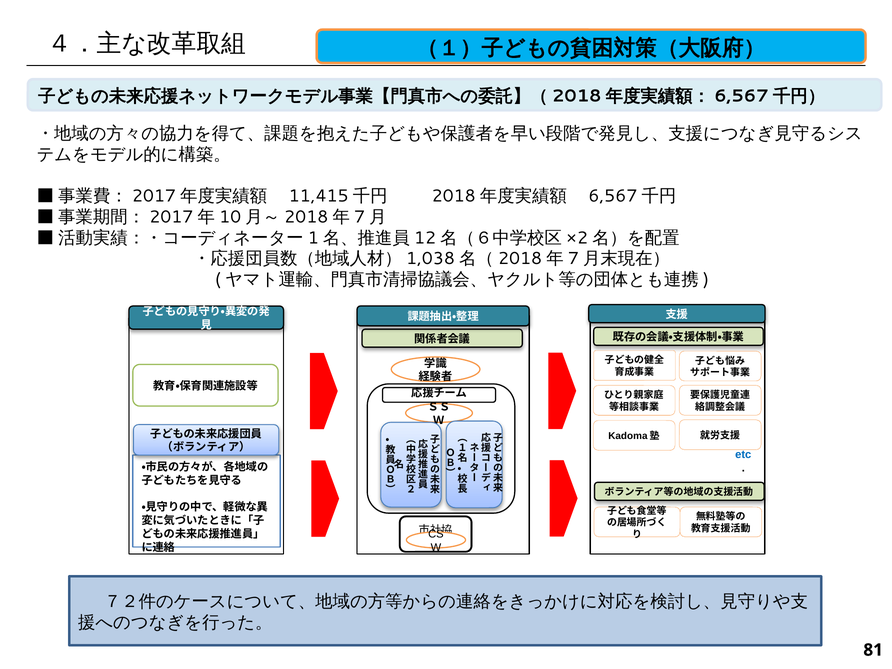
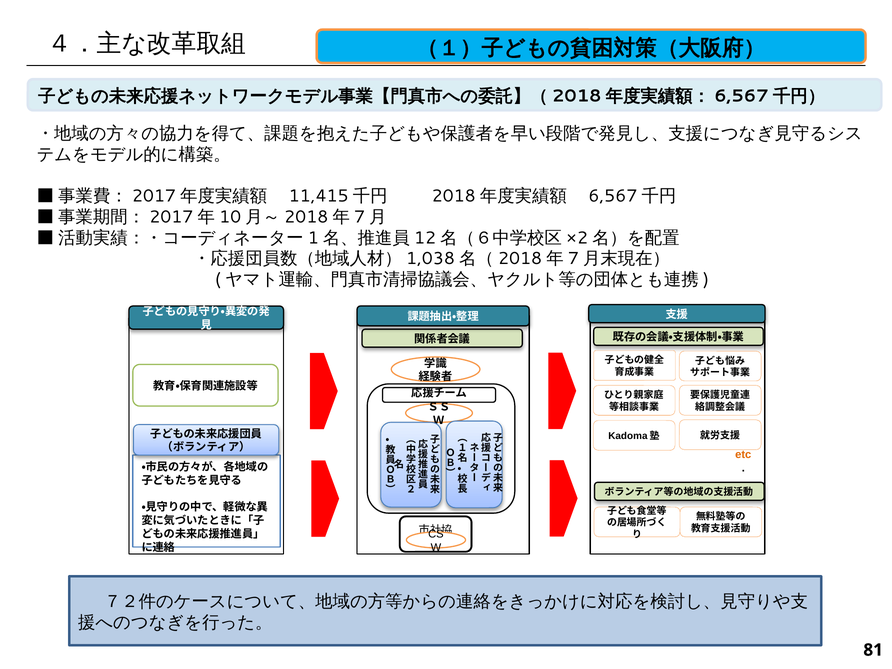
etc colour: blue -> orange (743, 455)
